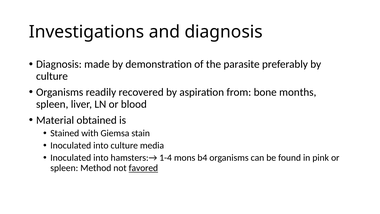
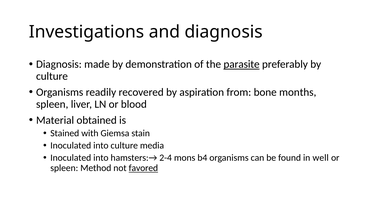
parasite underline: none -> present (242, 64)
1-4: 1-4 -> 2-4 (166, 158)
pink: pink -> well (321, 158)
